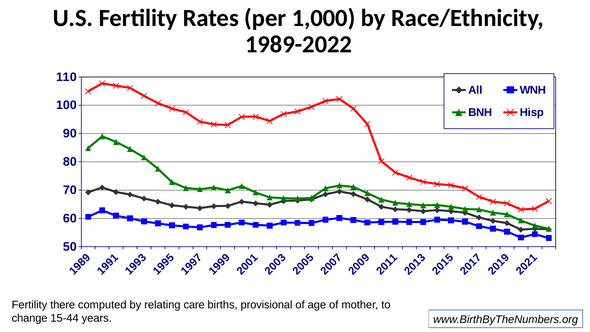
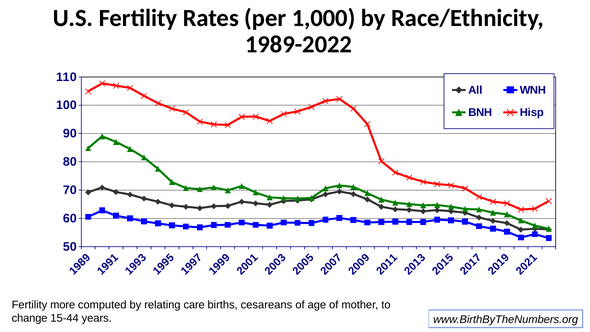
there: there -> more (63, 305)
provisional: provisional -> cesareans (266, 305)
